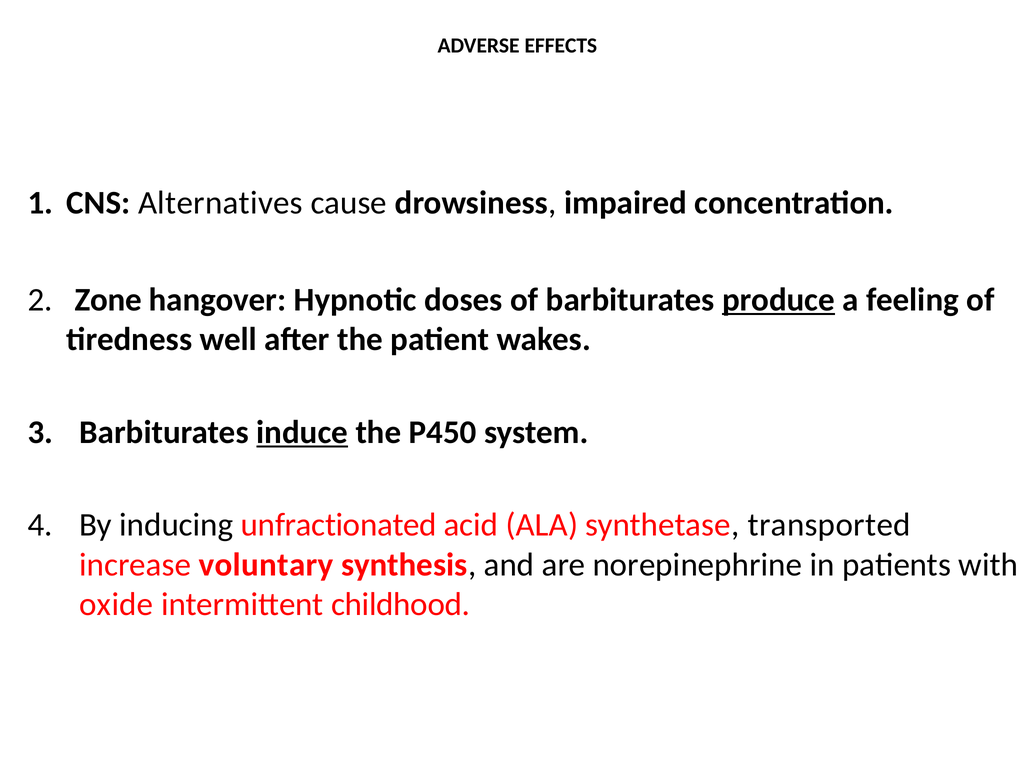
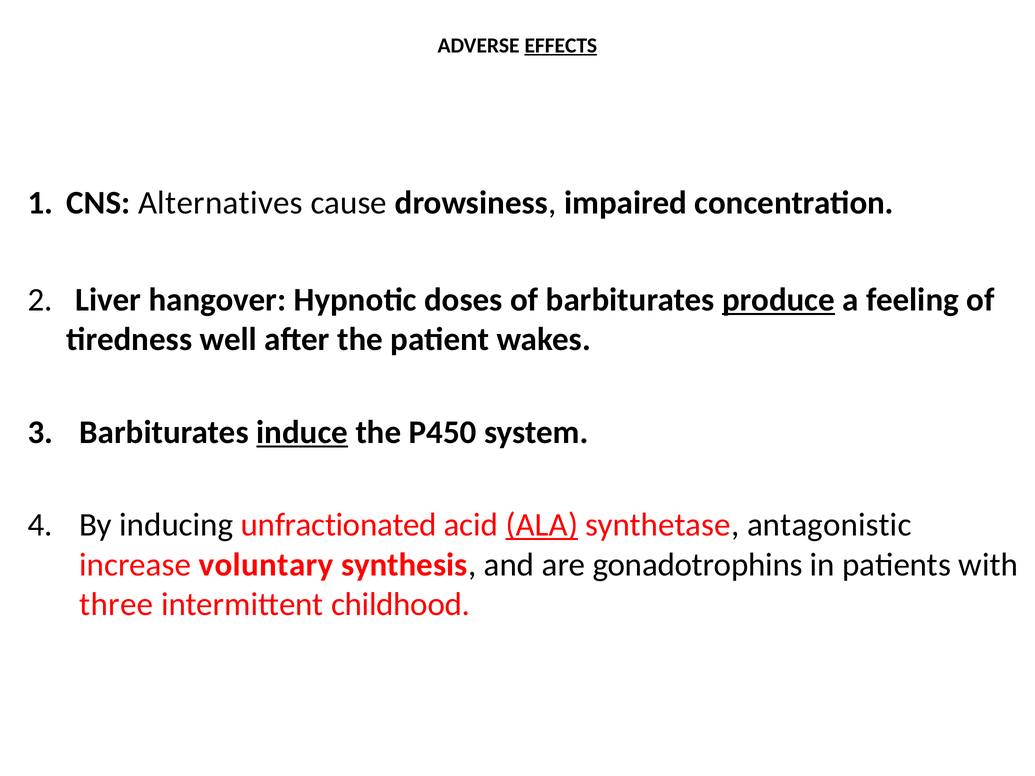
EFFECTS underline: none -> present (561, 45)
Zone: Zone -> Liver (108, 300)
ALA underline: none -> present (542, 525)
transported: transported -> antagonistic (829, 525)
norepinephrine: norepinephrine -> gonadotrophins (698, 565)
oxide: oxide -> three (116, 605)
